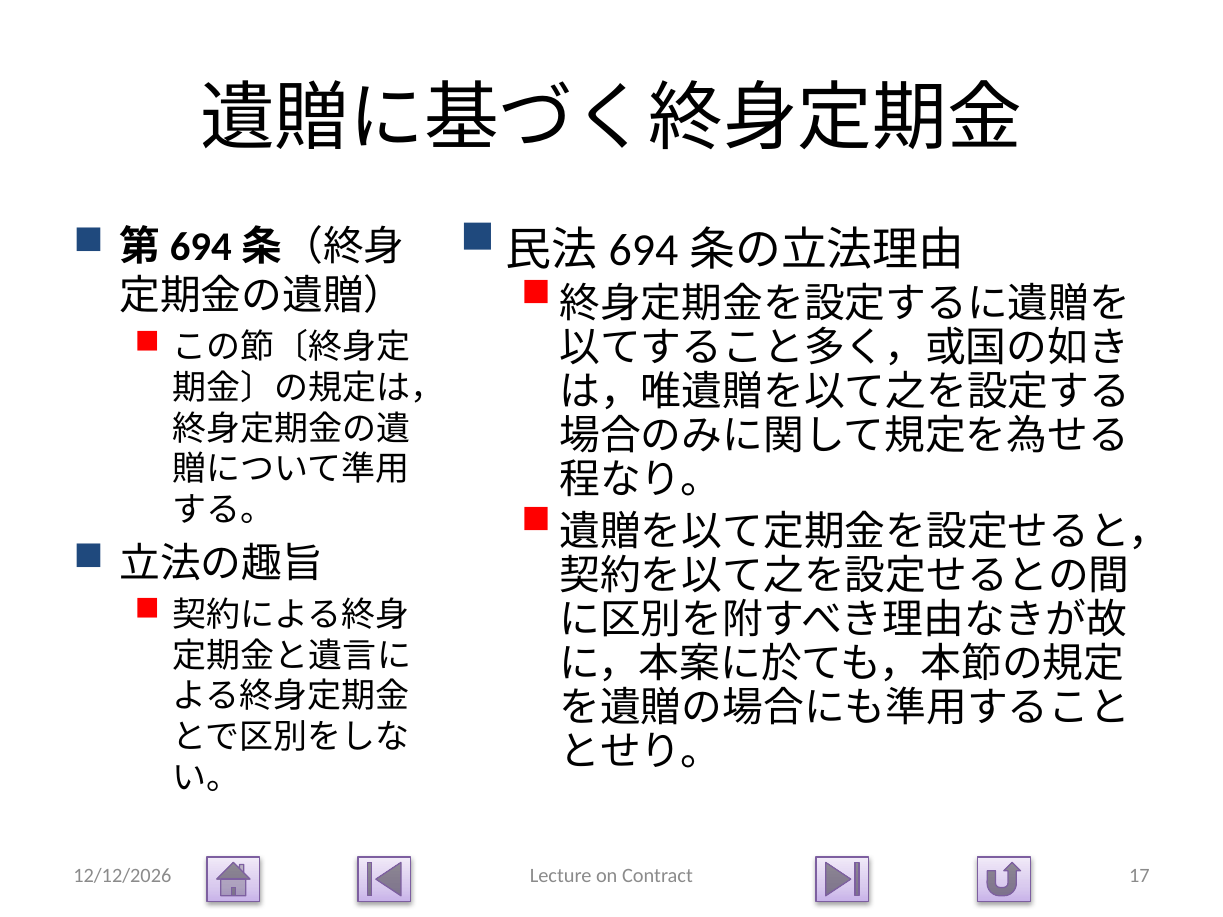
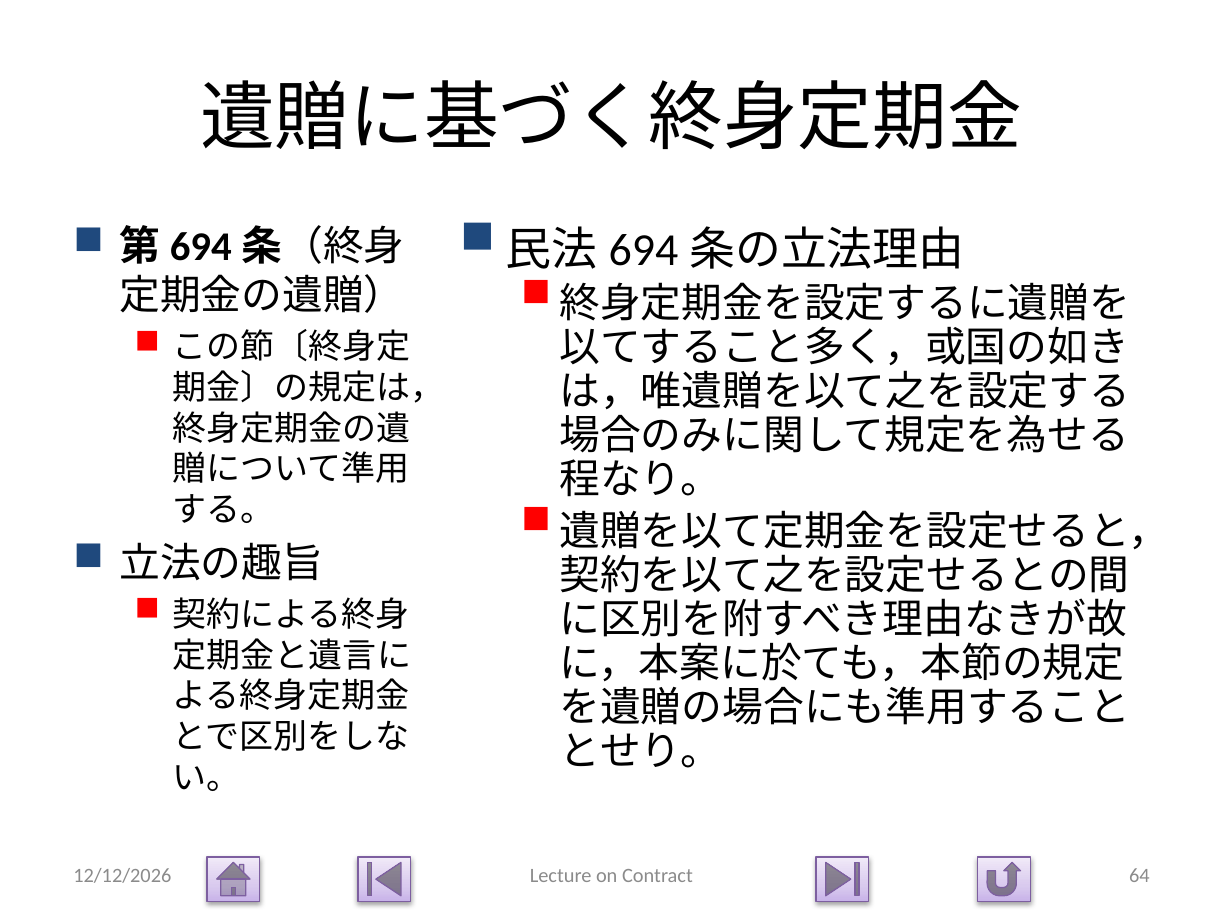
17: 17 -> 64 (1139, 876)
